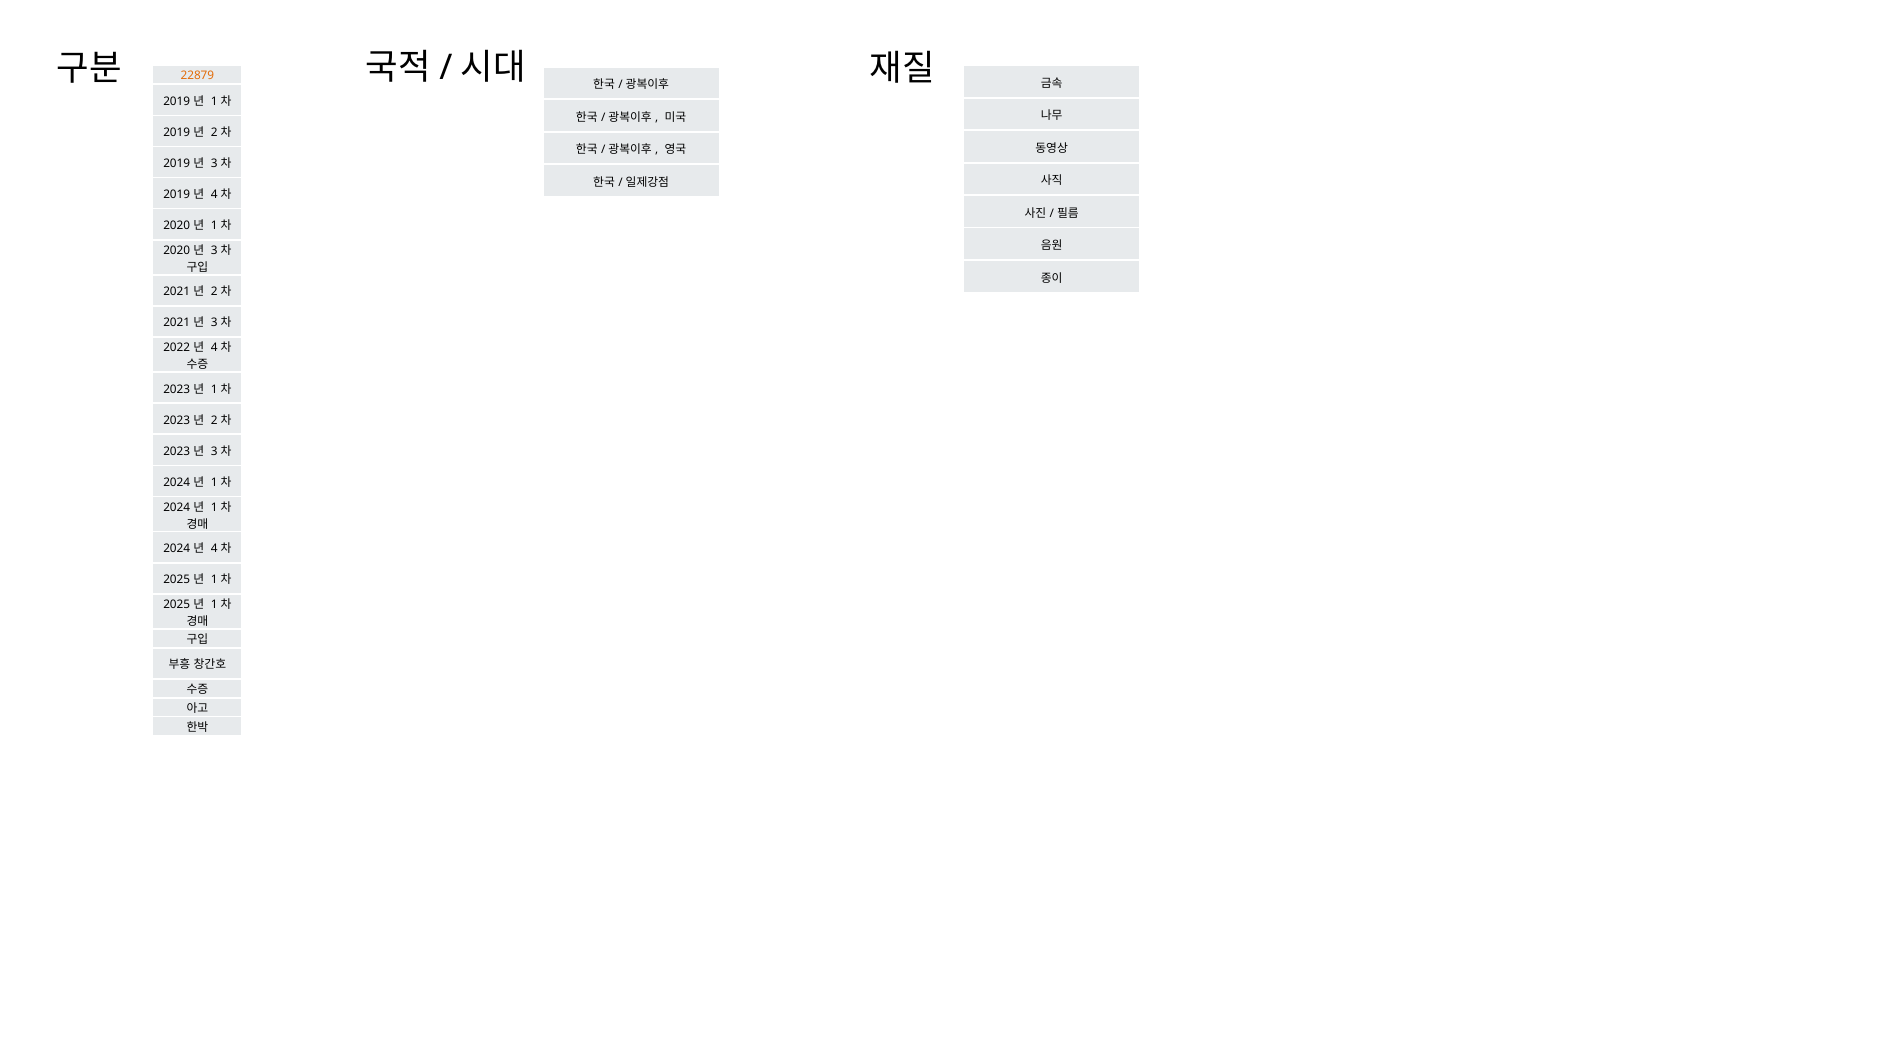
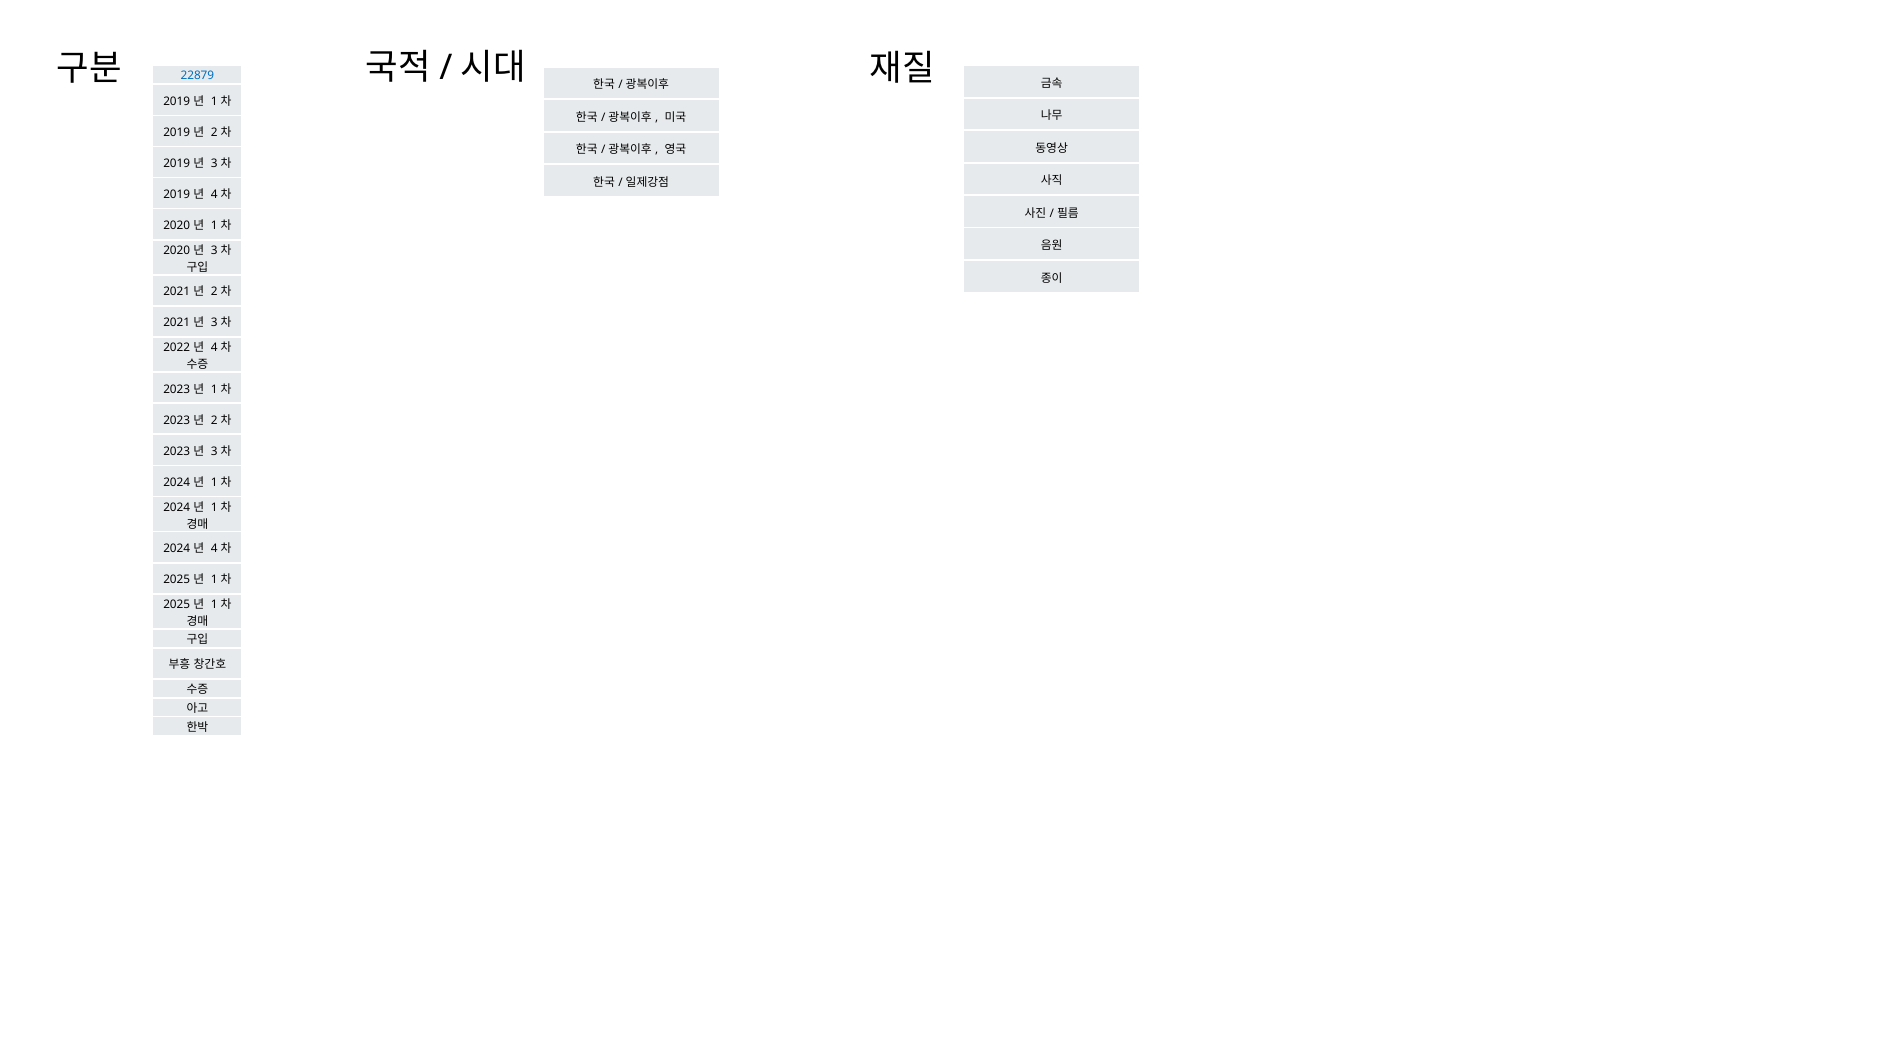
22879 colour: orange -> blue (197, 76)
